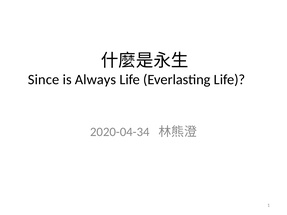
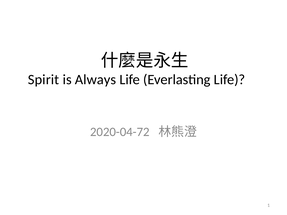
Since: Since -> Spirit (44, 80)
2020-04-34: 2020-04-34 -> 2020-04-72 (120, 132)
